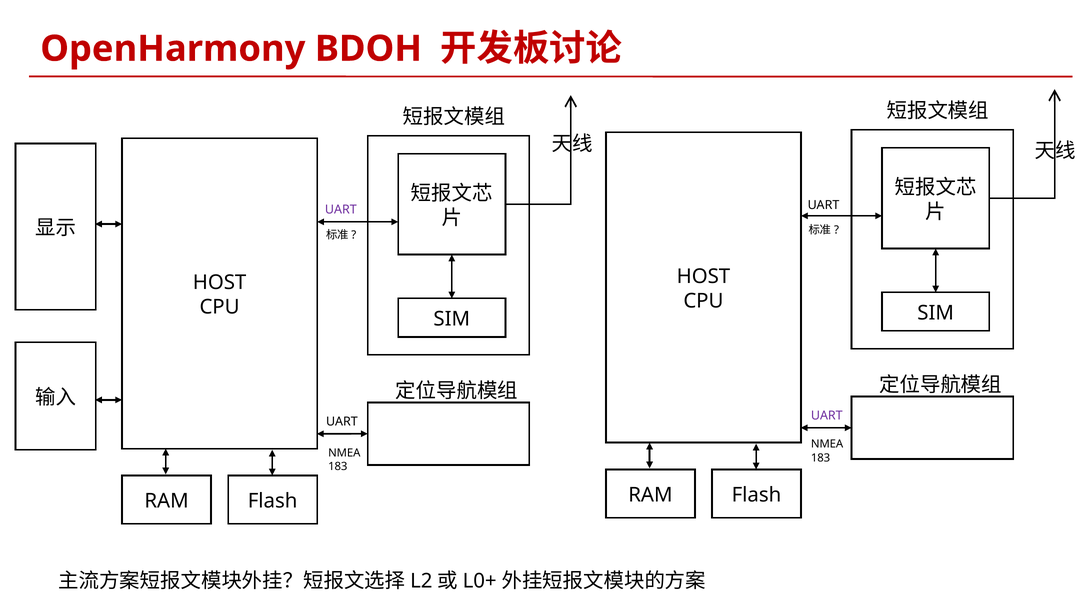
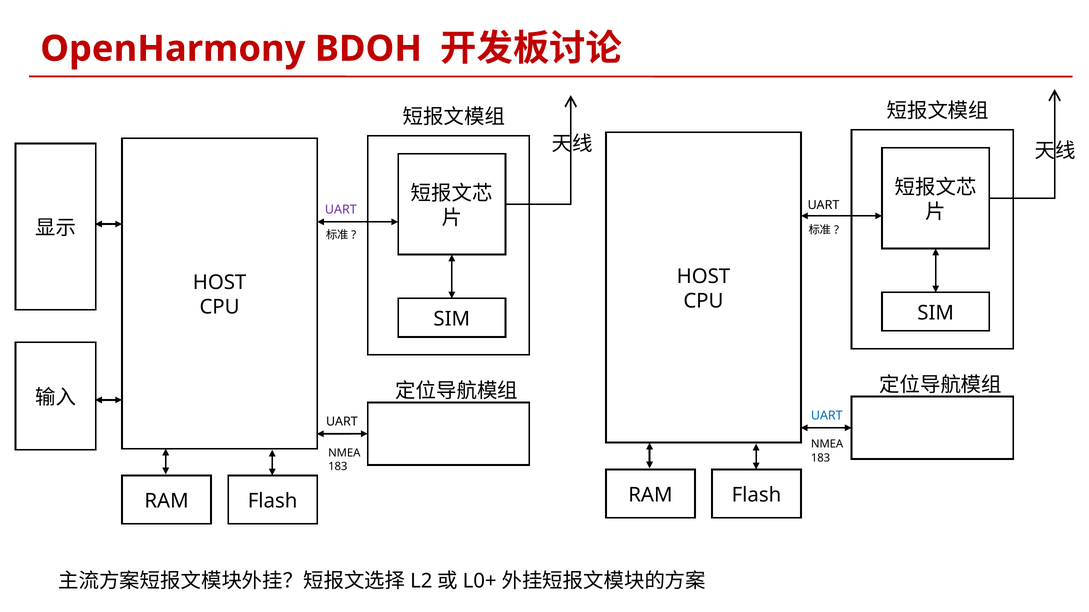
UART colour: purple -> blue (827, 416)
